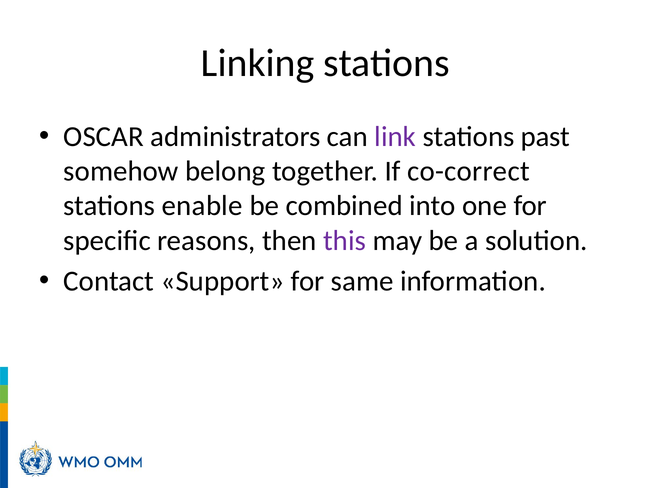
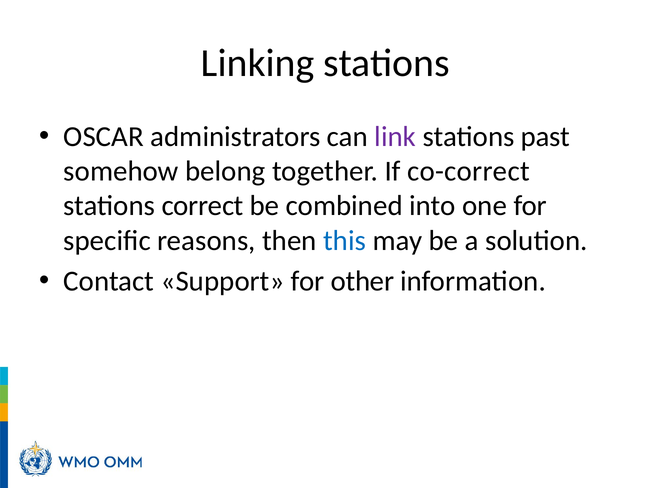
enable: enable -> correct (203, 206)
this colour: purple -> blue (345, 241)
same: same -> other (362, 281)
